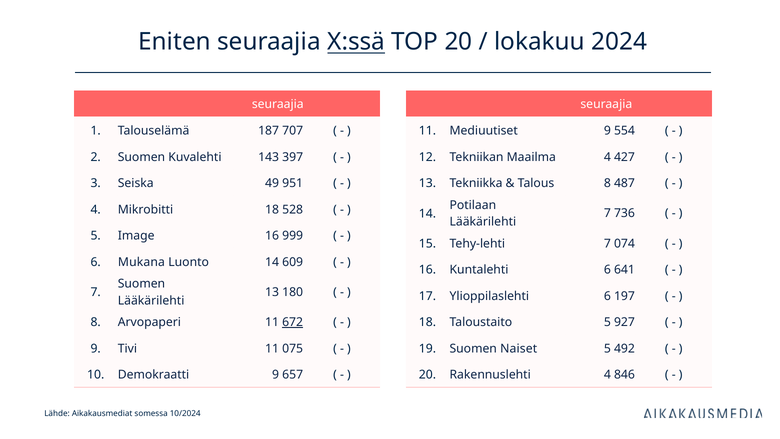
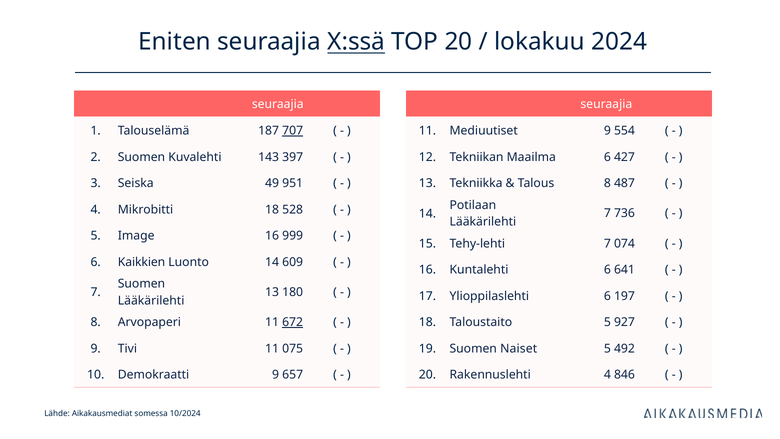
707 underline: none -> present (293, 131)
Maailma 4: 4 -> 6 (607, 157)
Mukana: Mukana -> Kaikkien (142, 262)
